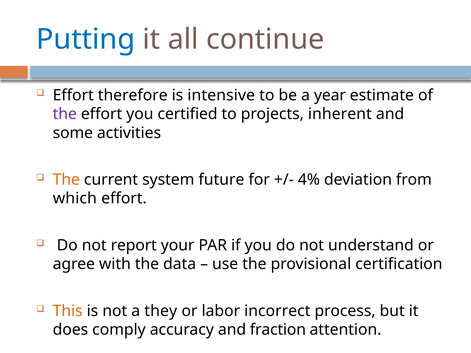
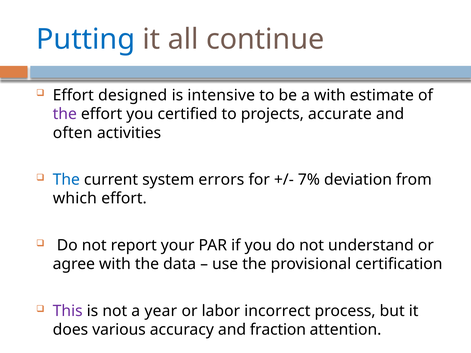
therefore: therefore -> designed (133, 95)
a year: year -> with (330, 95)
inherent: inherent -> accurate (340, 114)
some: some -> often (73, 133)
The colour: orange -> blue (66, 180)
future: future -> errors (221, 180)
4%: 4% -> 7% (309, 180)
This colour: orange -> purple (68, 311)
they: they -> year (161, 311)
comply: comply -> various (119, 330)
